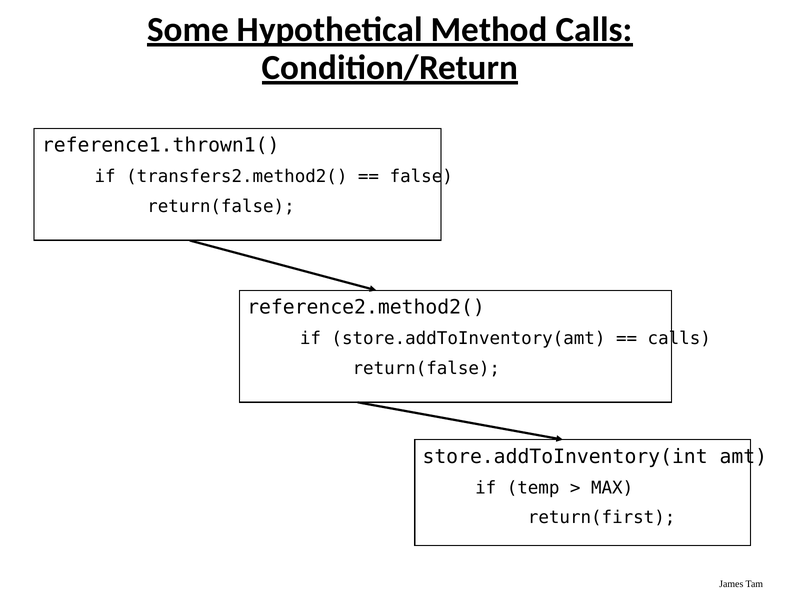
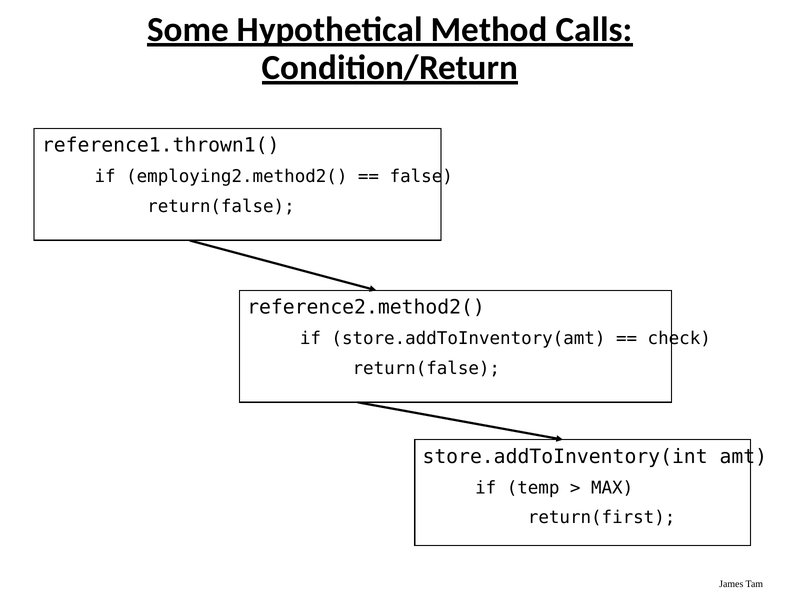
transfers2.method2(: transfers2.method2( -> employing2.method2( (237, 176)
calls: calls -> check (679, 338)
